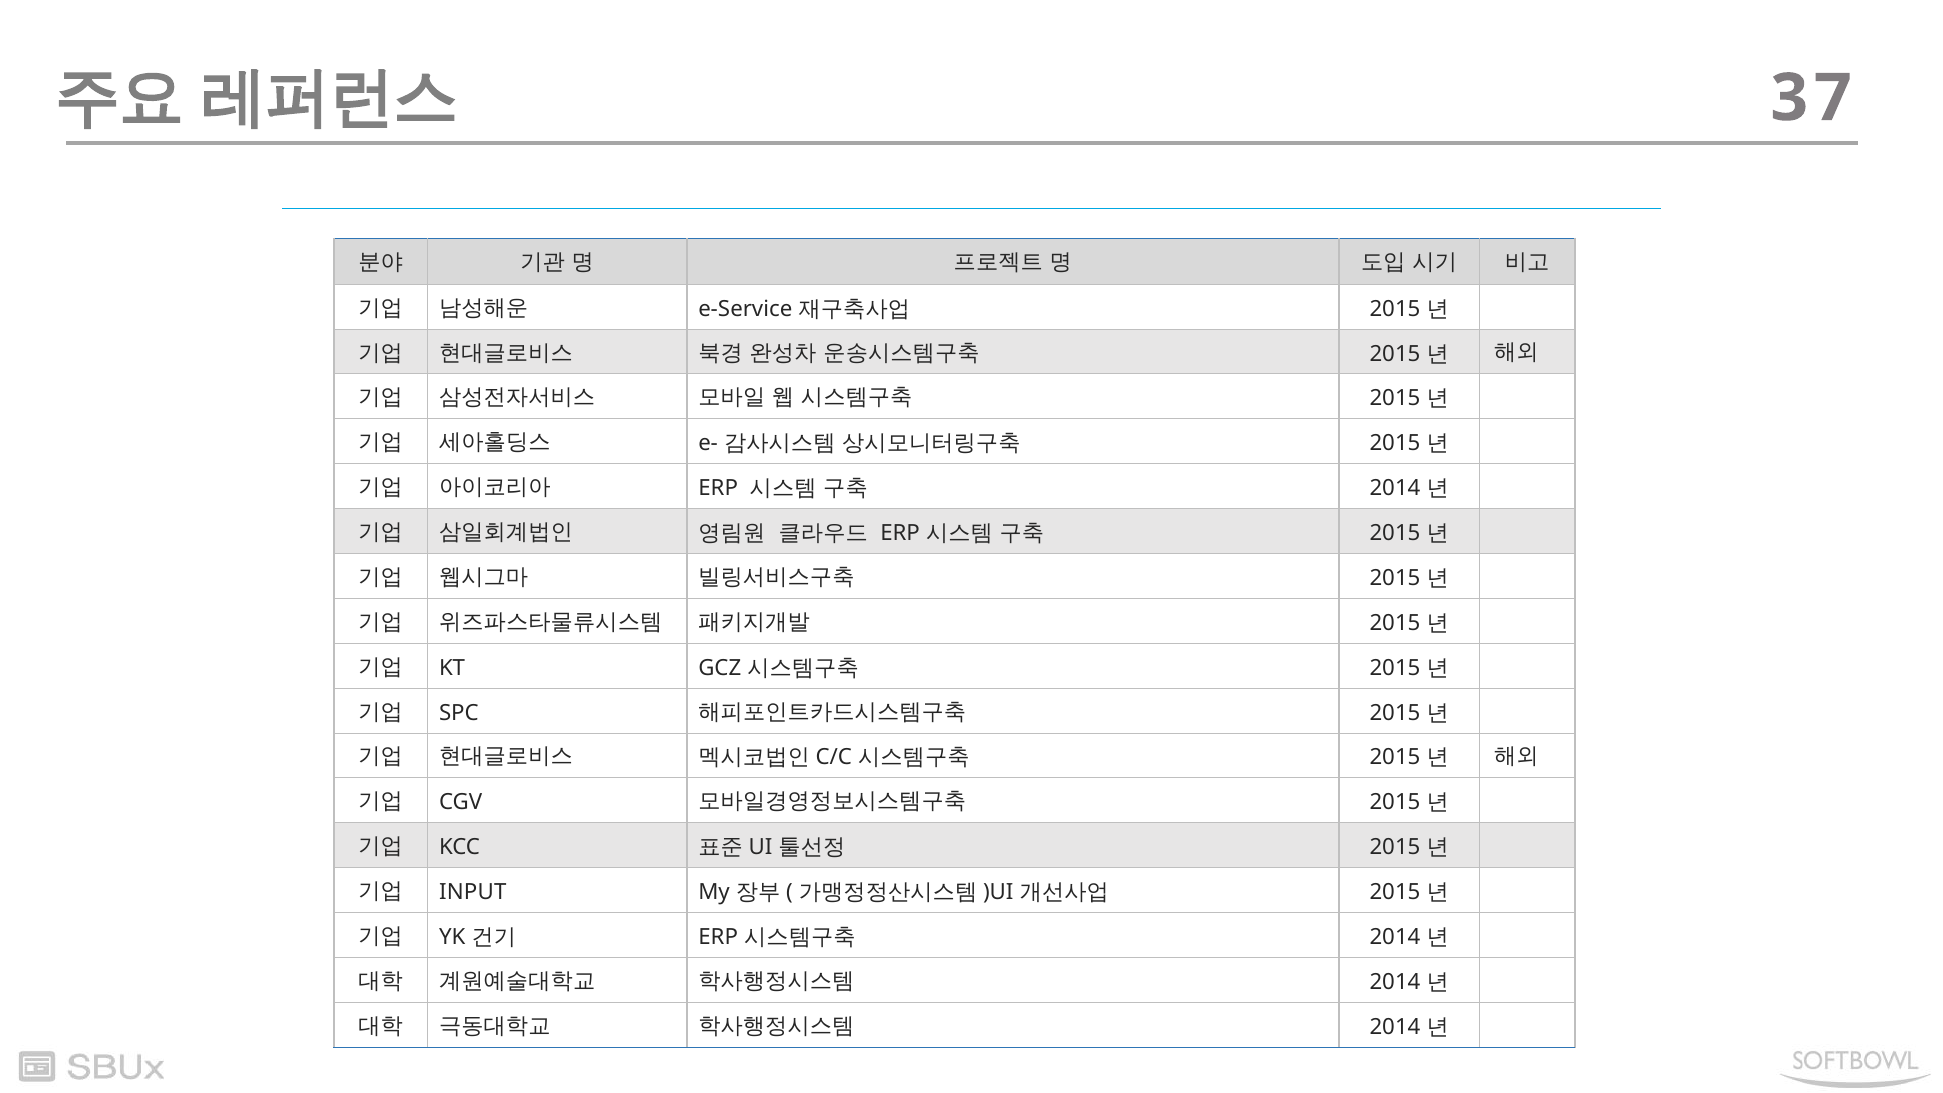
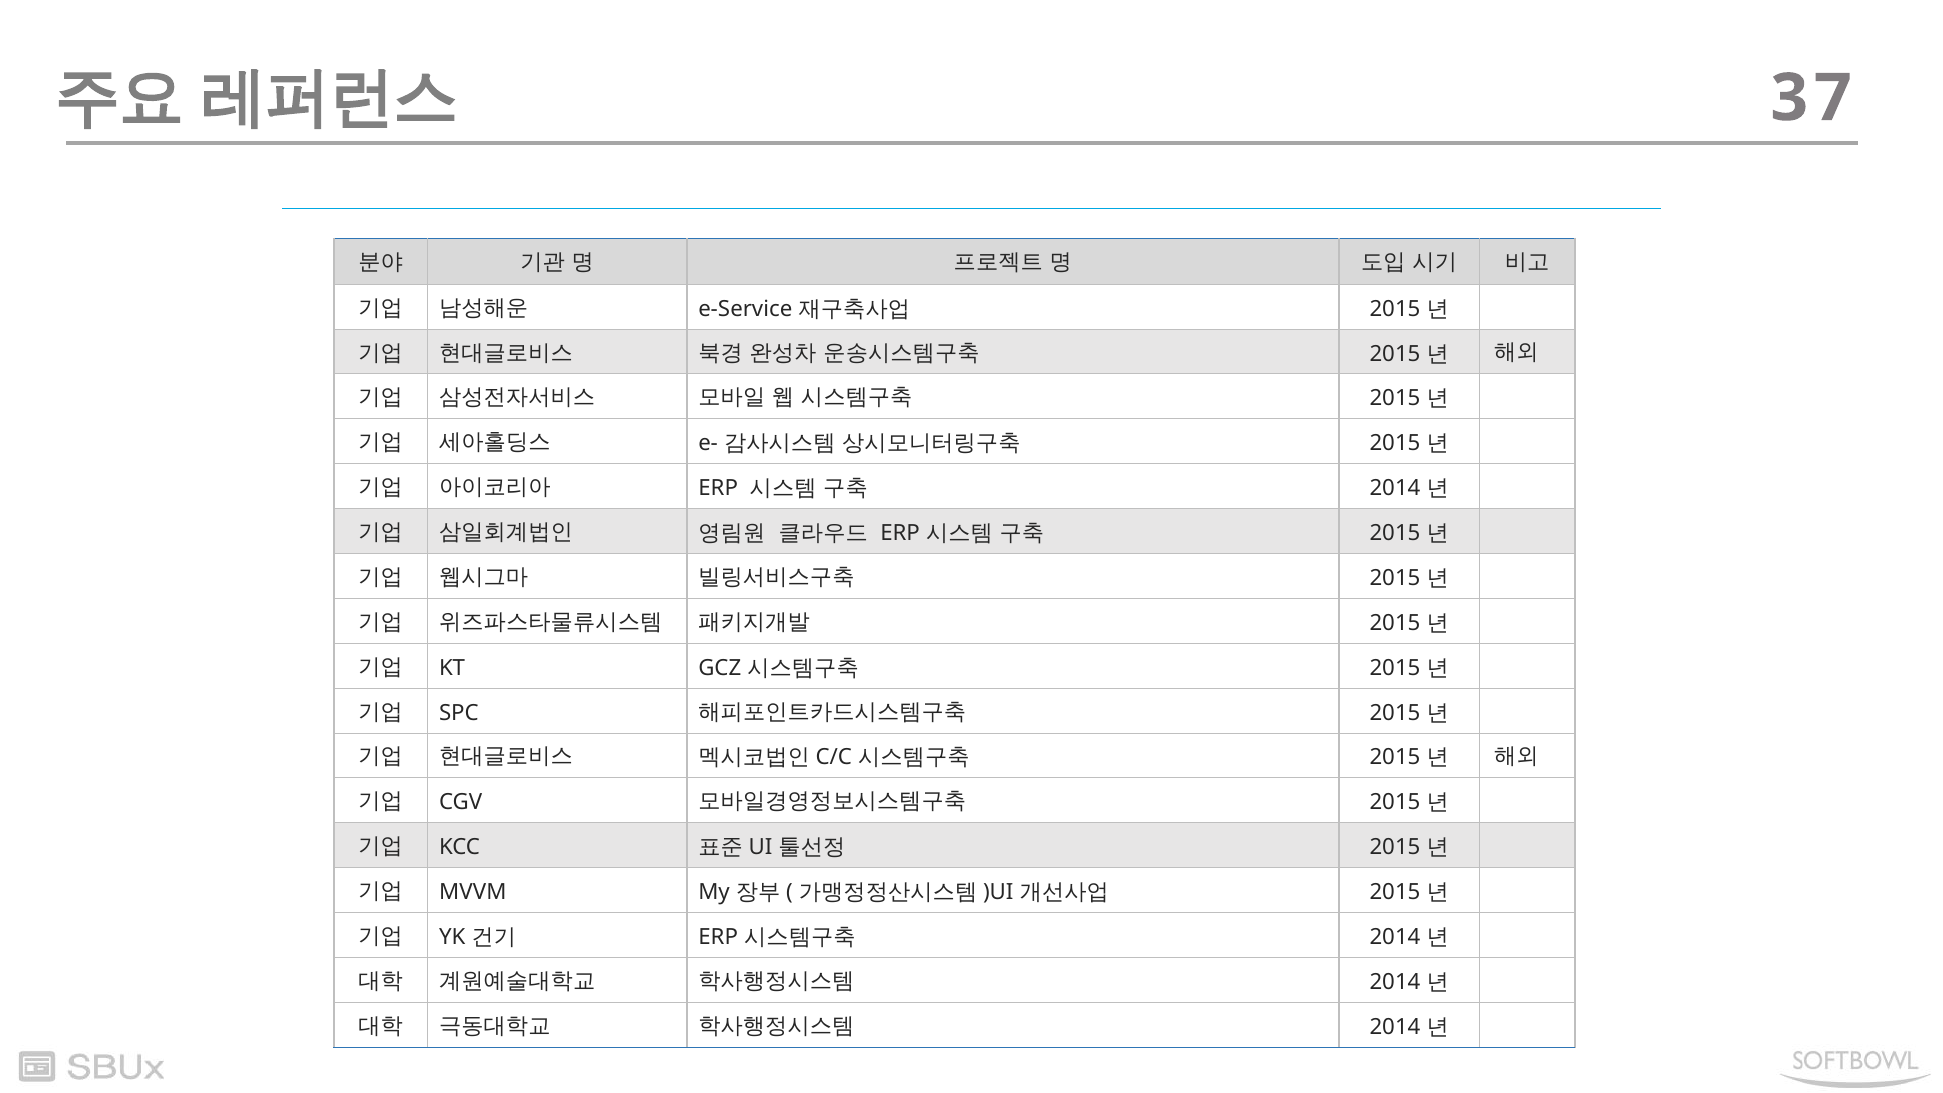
INPUT: INPUT -> MVVM (473, 892)
